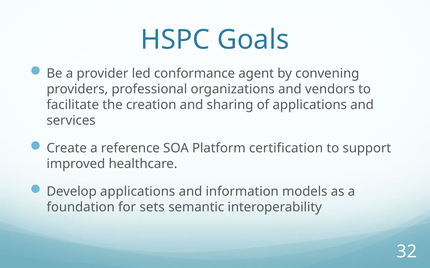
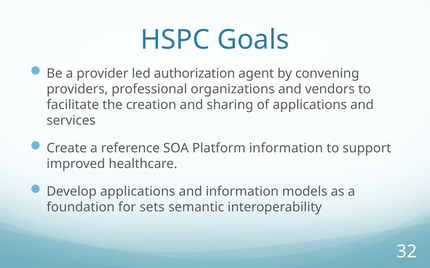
conformance: conformance -> authorization (195, 74)
Platform certification: certification -> information (286, 149)
